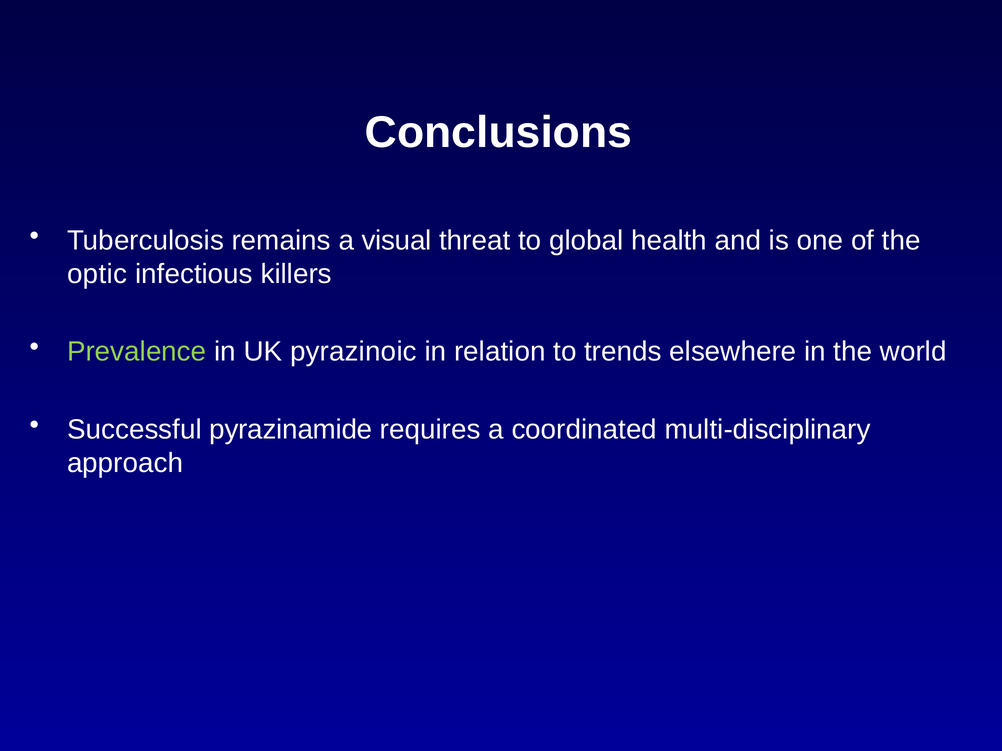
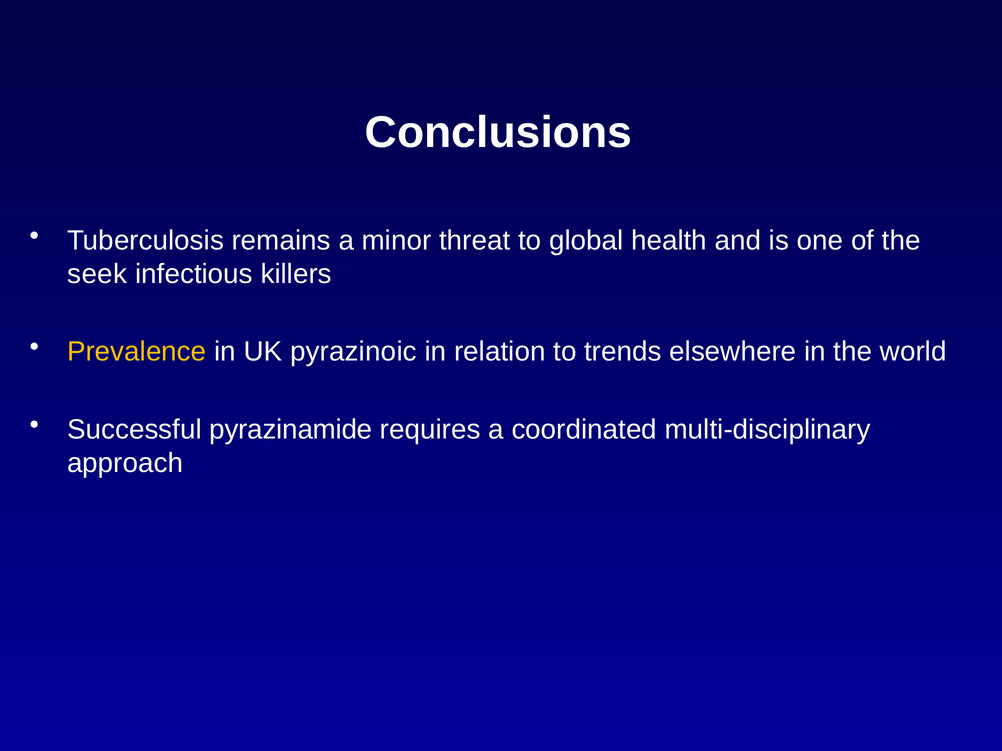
visual: visual -> minor (397, 241)
optic: optic -> seek (97, 274)
Prevalence colour: light green -> yellow (137, 352)
